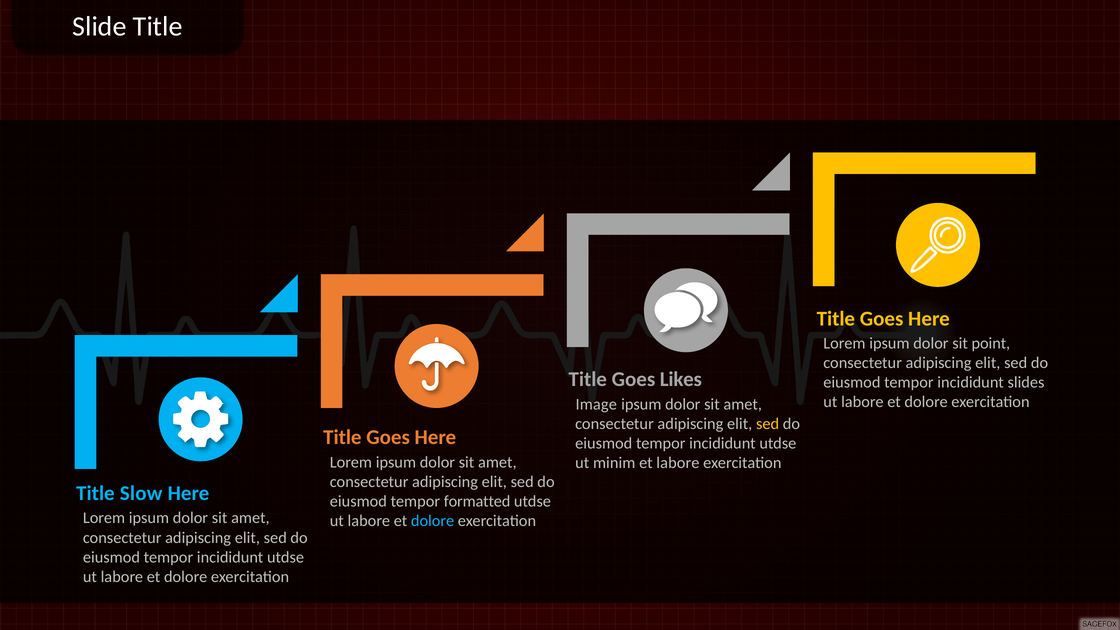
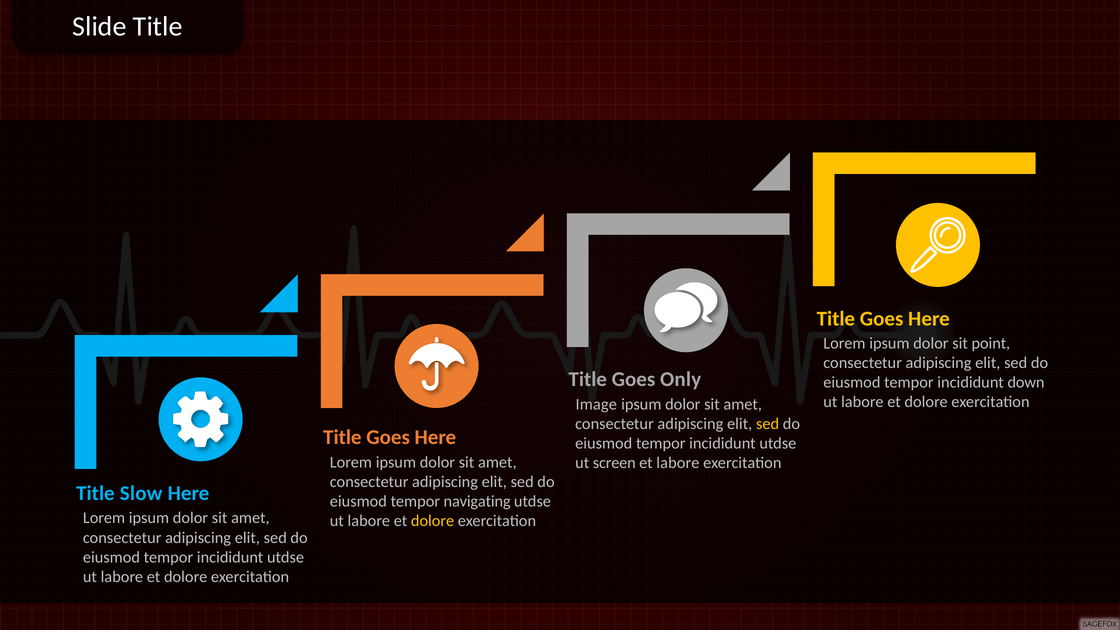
Likes: Likes -> Only (681, 380)
slides: slides -> down (1026, 382)
minim: minim -> screen (614, 463)
formatted: formatted -> navigating (477, 501)
dolore colour: light blue -> yellow (433, 521)
